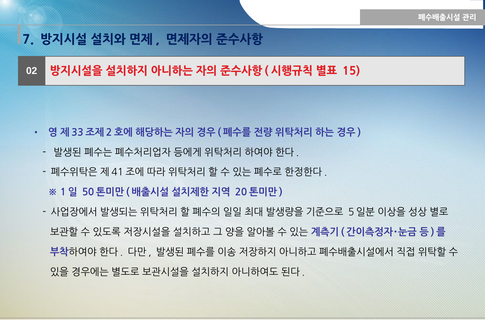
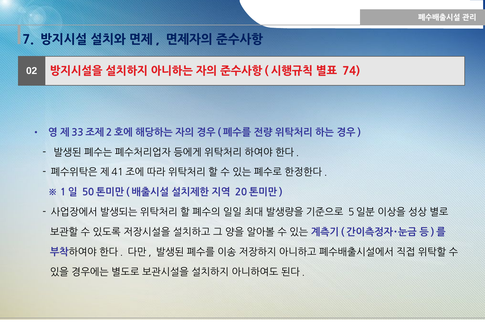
15: 15 -> 74 (351, 71)
